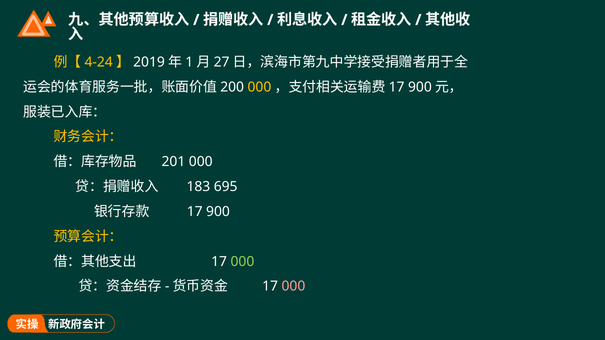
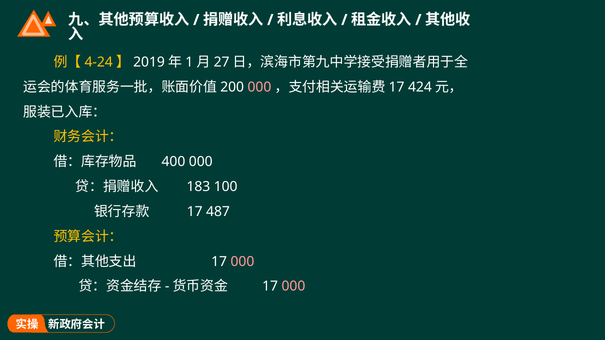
000 colour: yellow -> pink (259, 87)
900: 900 -> 424 (420, 87)
201: 201 -> 400 (173, 162)
695: 695 -> 100 (226, 187)
900: 900 -> 487 (218, 212)
000 colour: light green -> pink (242, 262)
